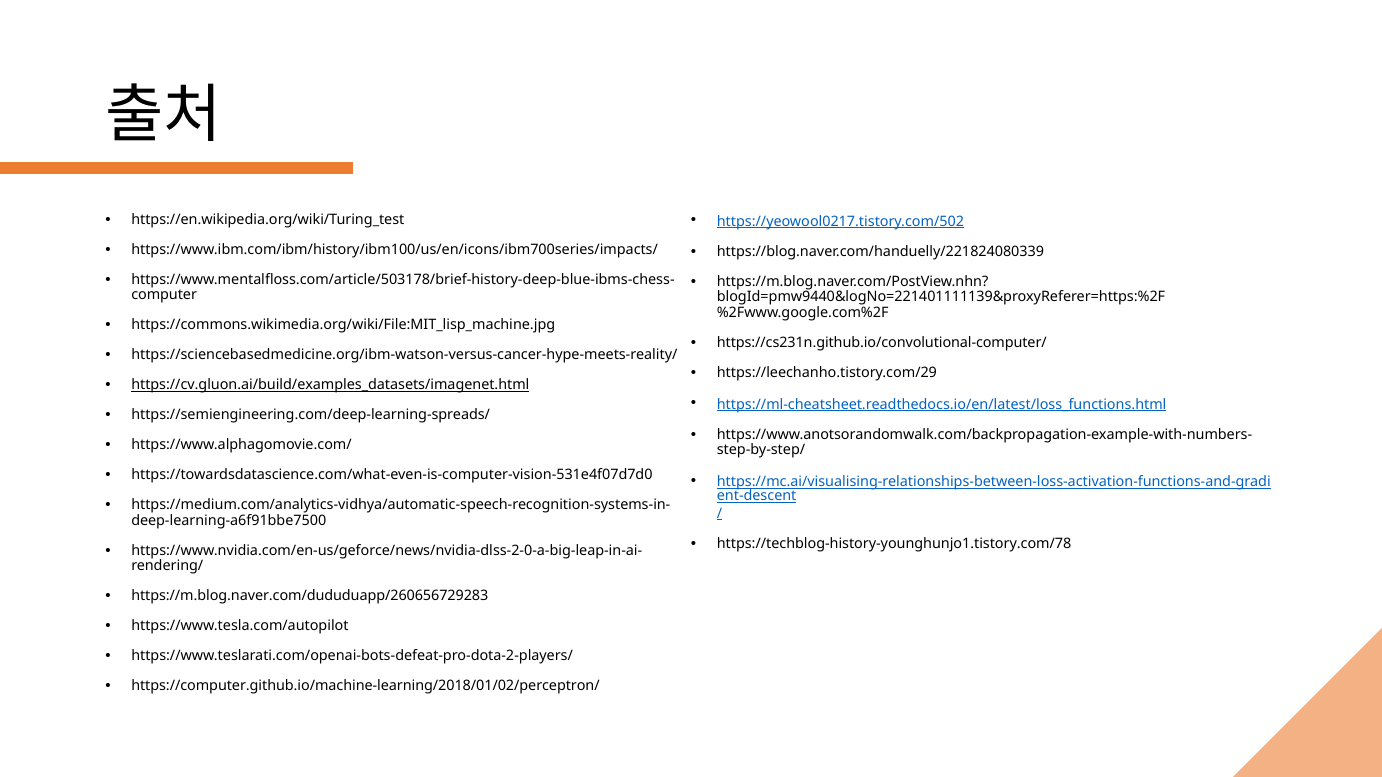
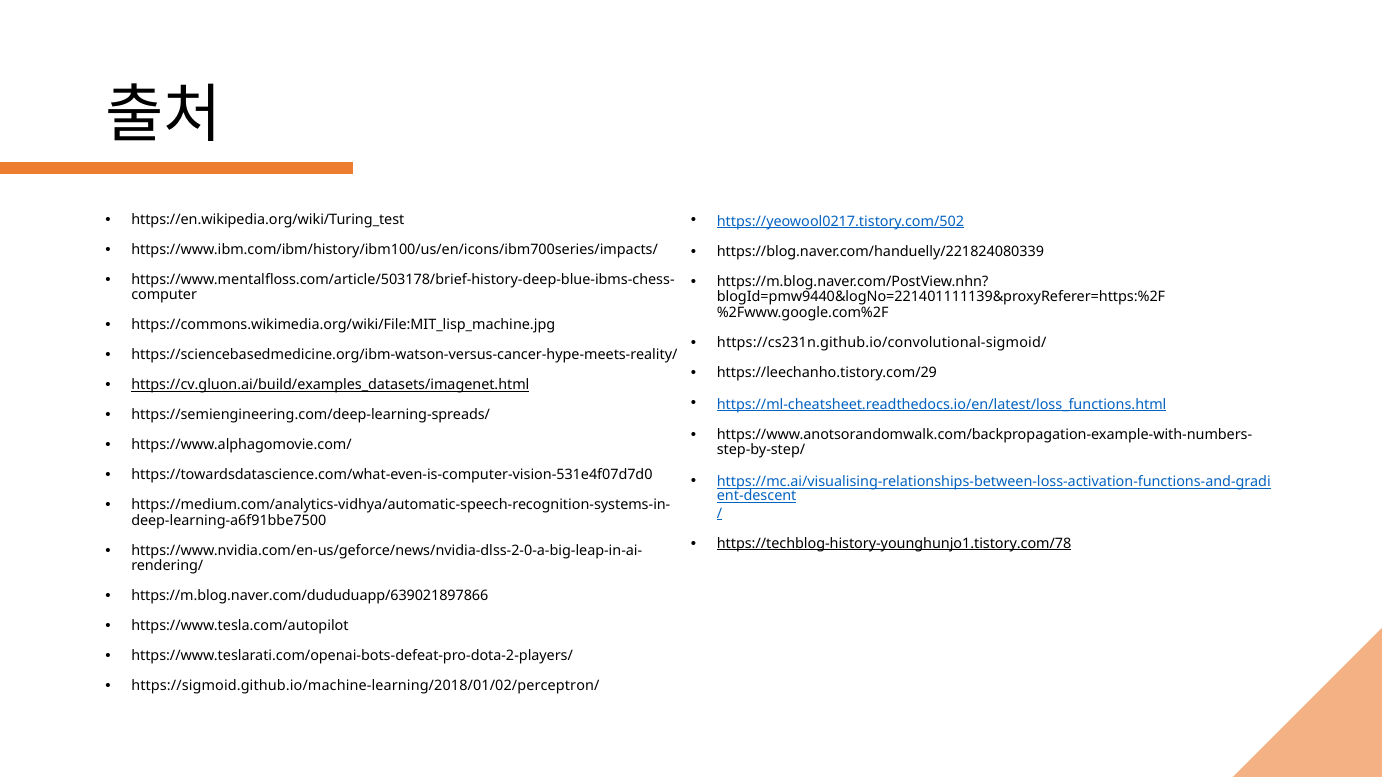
https://cs231n.github.io/convolutional-computer/: https://cs231n.github.io/convolutional-computer/ -> https://cs231n.github.io/convolutional-sigmoid/ (882, 343)
https://techblog-history-younghunjo1.tistory.com/78 underline: none -> present (894, 544)
https://m.blog.naver.com/dududuapp/260656729283: https://m.blog.naver.com/dududuapp/260656729283 -> https://m.blog.naver.com/dududuapp/639021897866 (310, 596)
https://computer.github.io/machine-learning/2018/01/02/perceptron/: https://computer.github.io/machine-learning/2018/01/02/perceptron/ -> https://sigmoid.github.io/machine-learning/2018/01/02/perceptron/ (365, 686)
